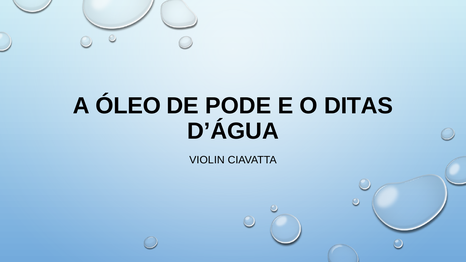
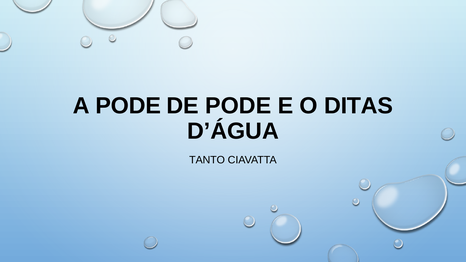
A ÓLEO: ÓLEO -> PODE (128, 106)
VIOLIN: VIOLIN -> TANTO (207, 160)
